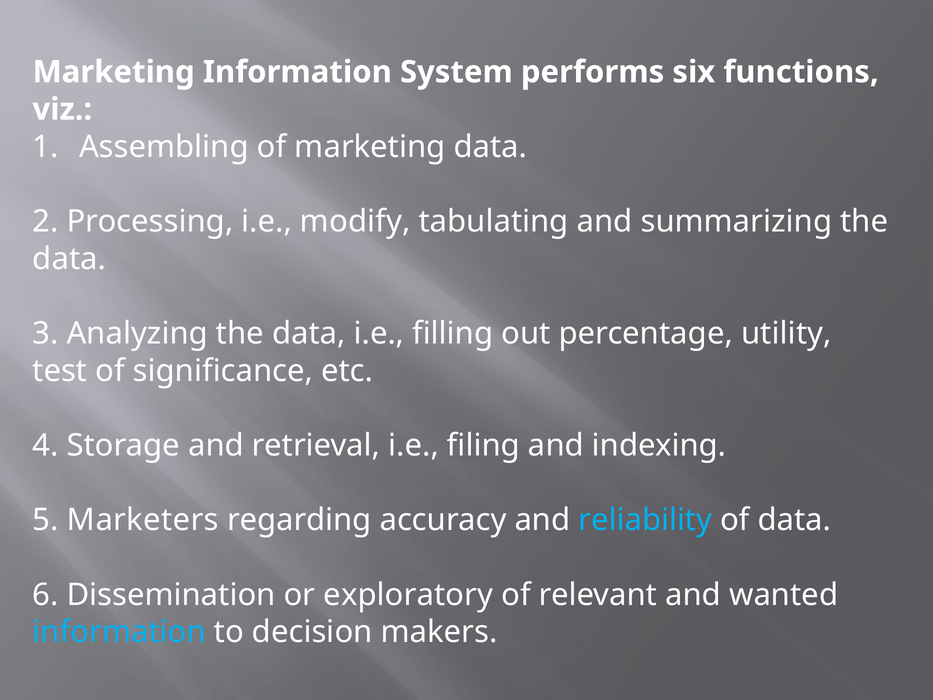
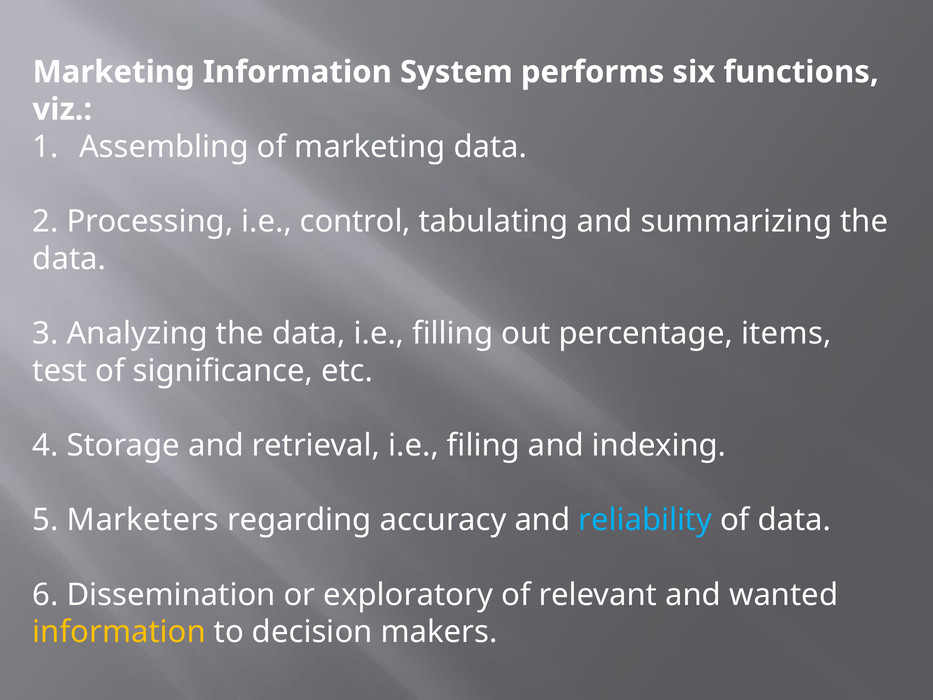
modify: modify -> control (355, 221)
utility: utility -> items (786, 333)
information colour: light blue -> yellow (119, 632)
